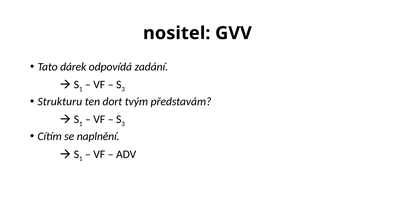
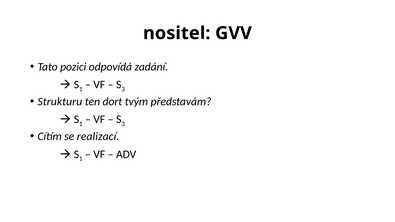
dárek: dárek -> pozici (73, 67)
naplnění: naplnění -> realizací (98, 136)
